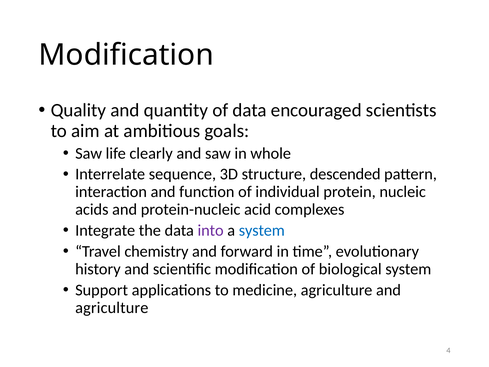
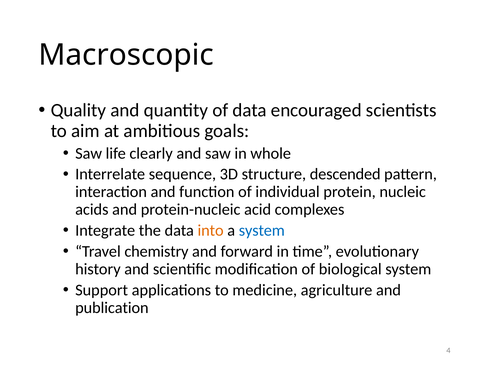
Modification: Modification -> Macroscopic (126, 55)
into colour: purple -> orange (211, 230)
agriculture: agriculture -> publication (112, 308)
